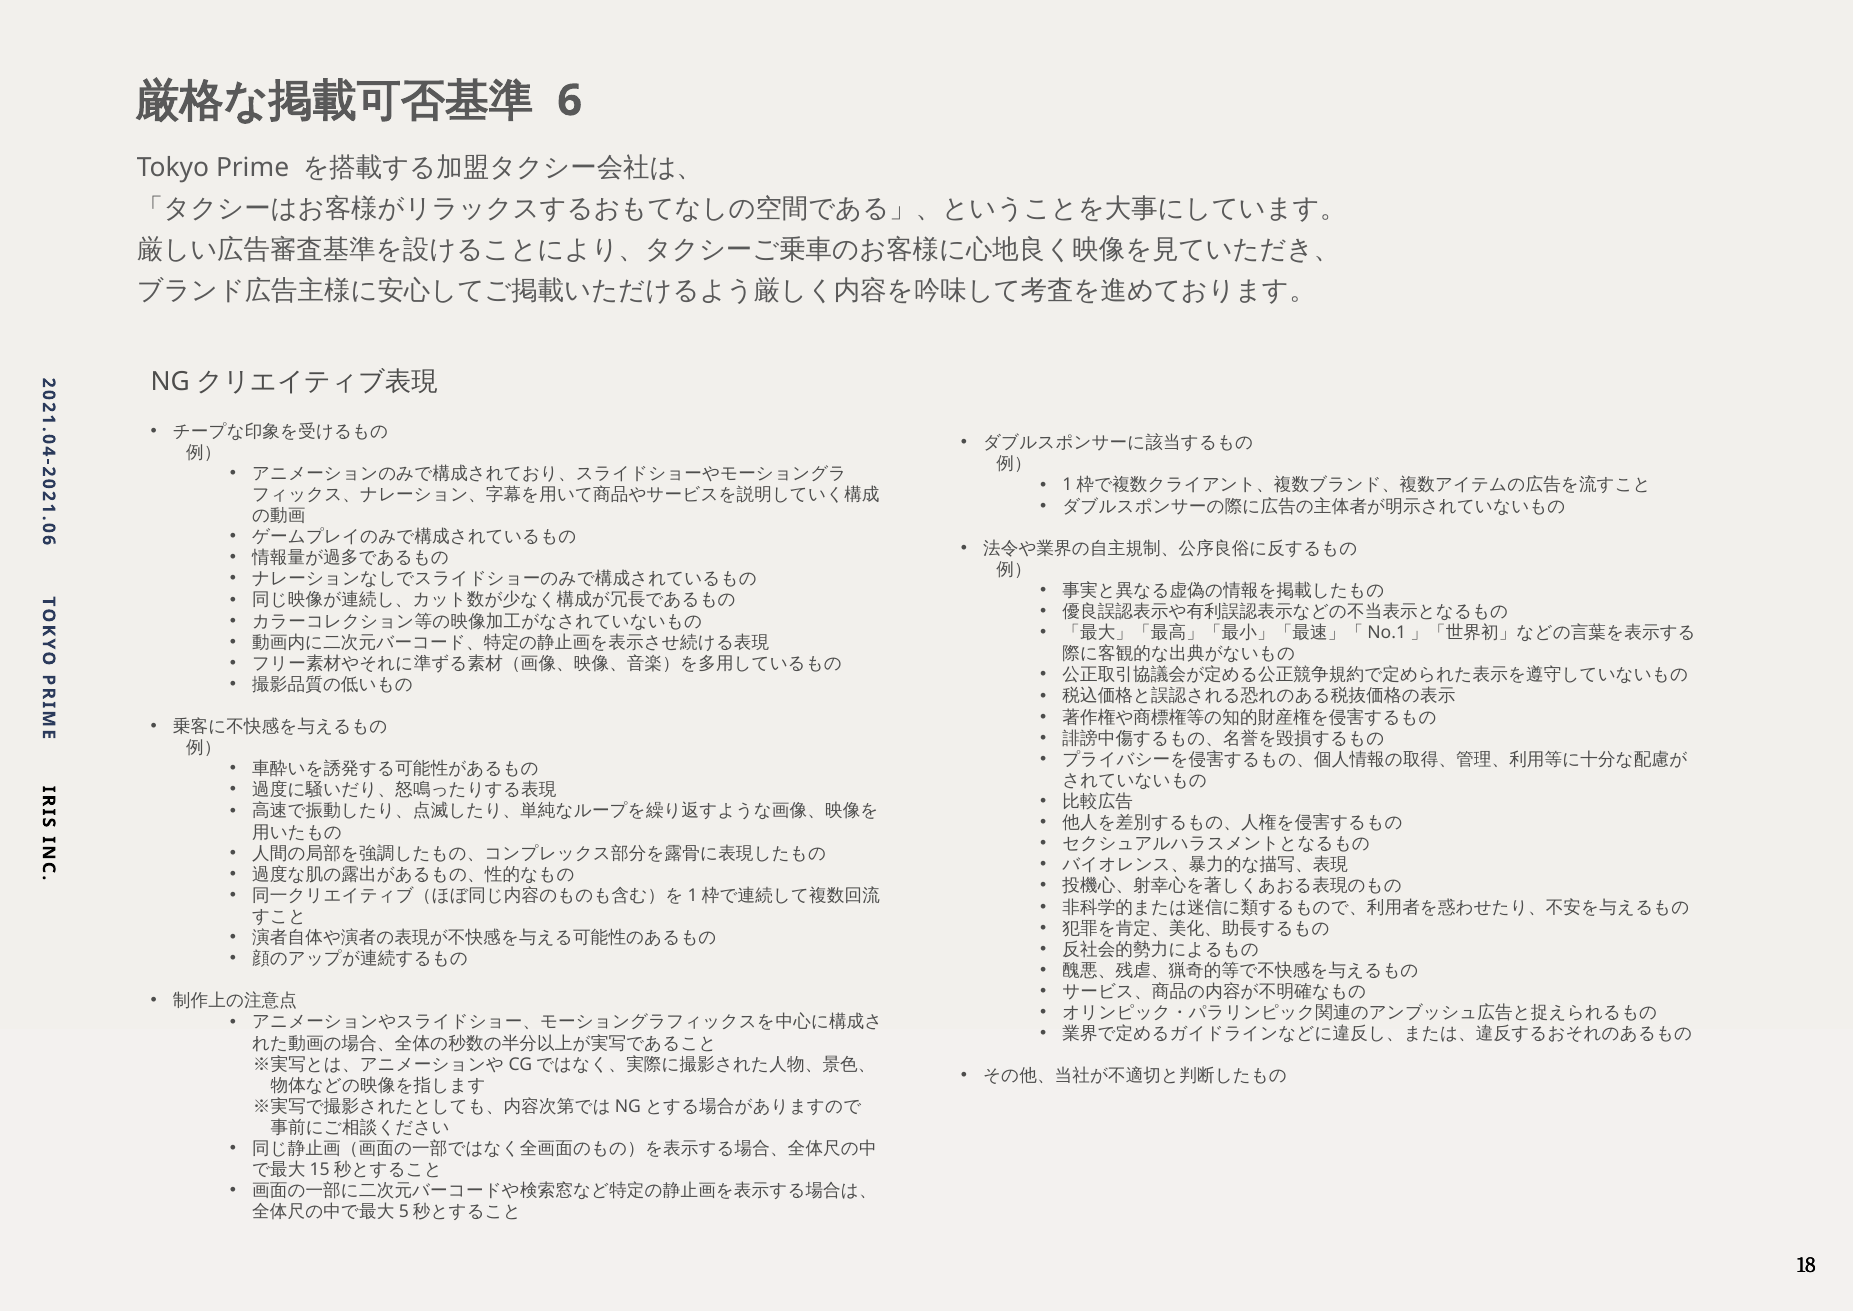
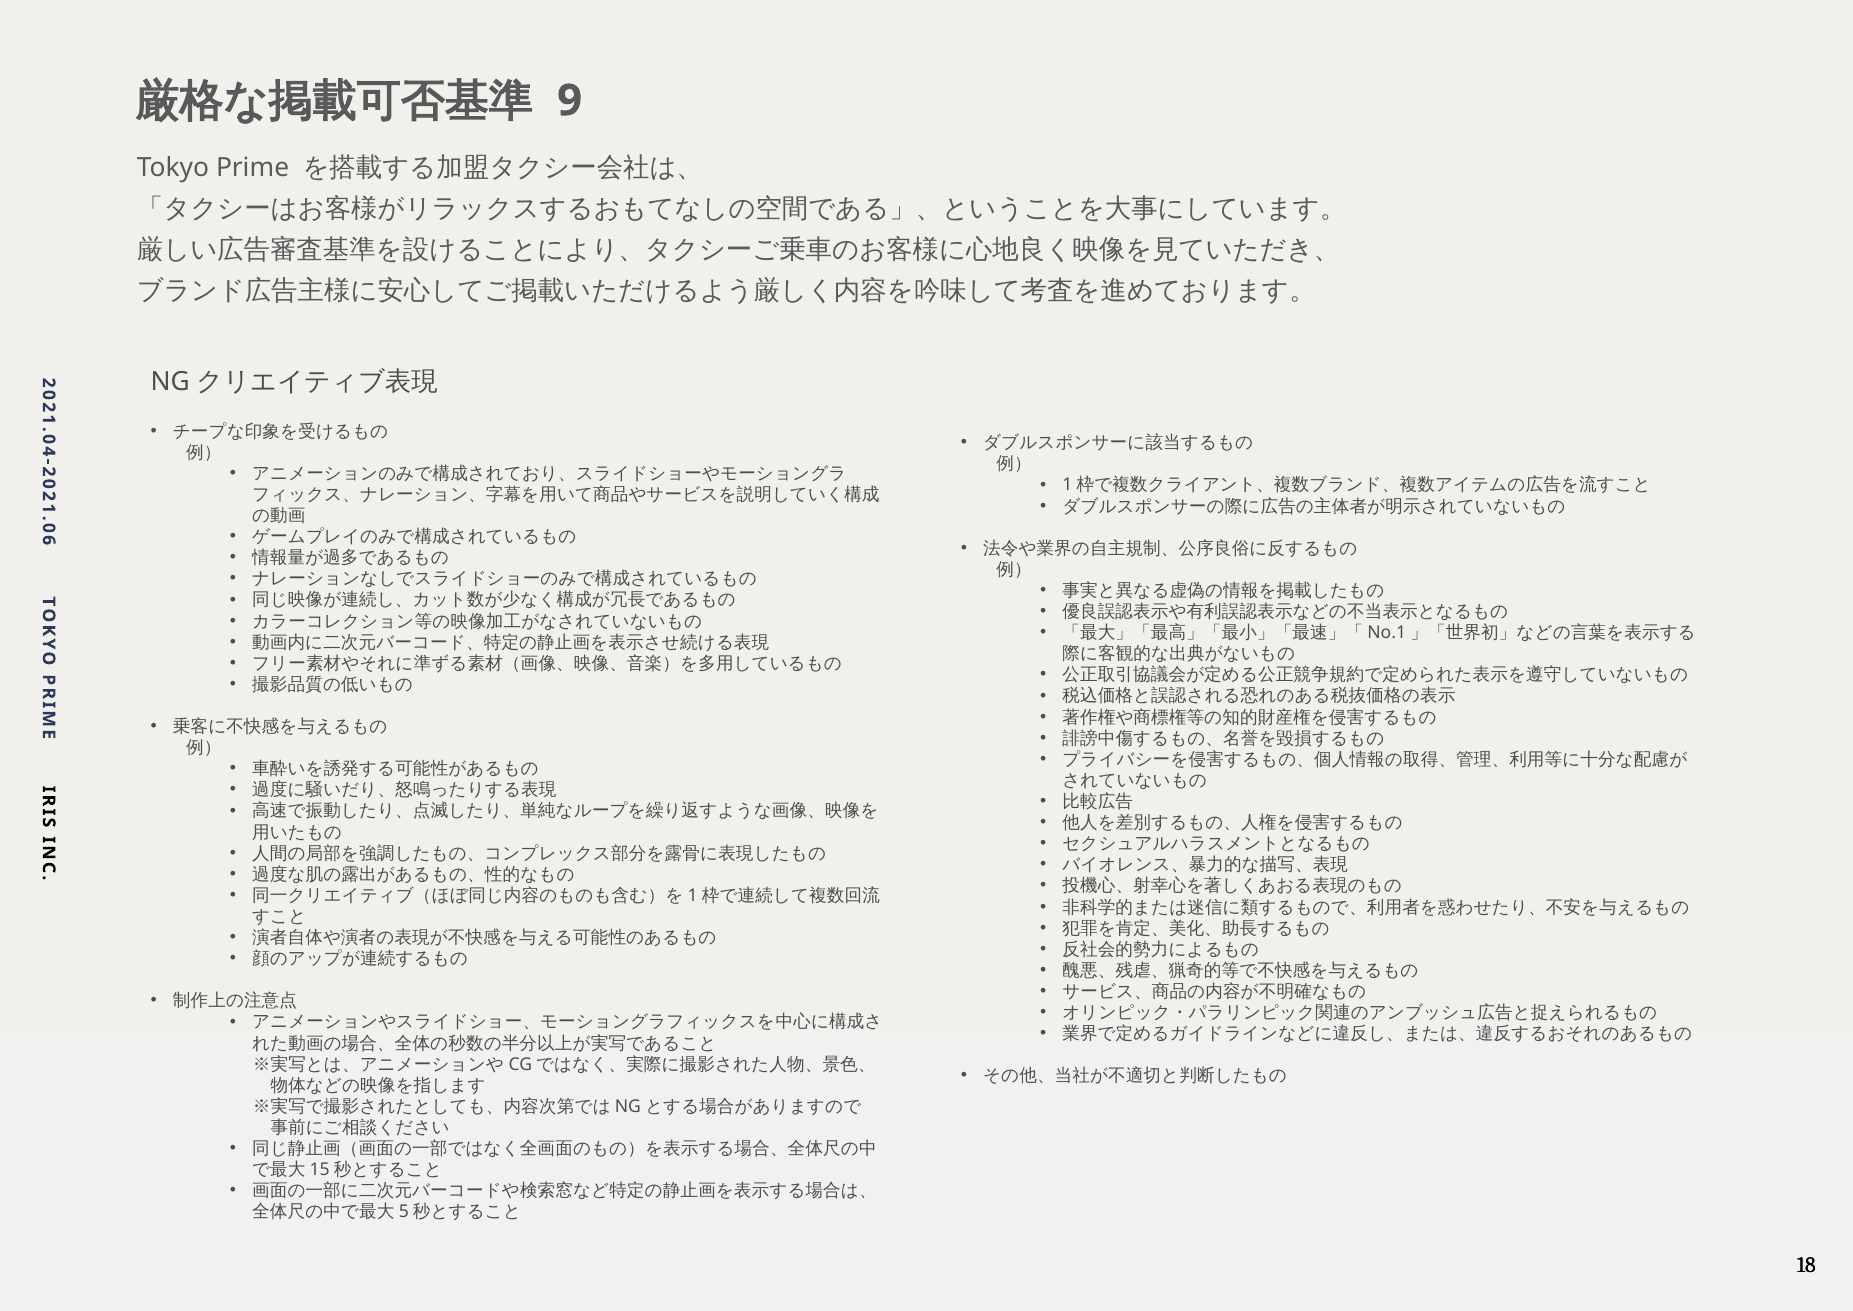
6: 6 -> 9 (570, 101)
